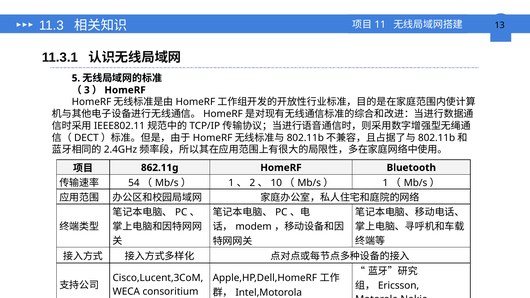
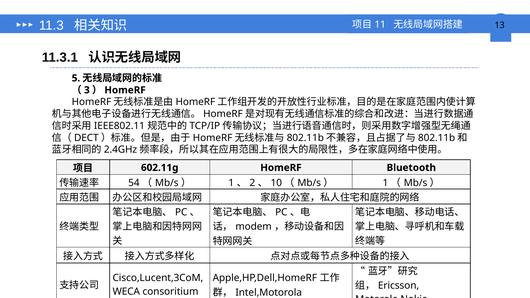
862.11g: 862.11g -> 602.11g (160, 168)
